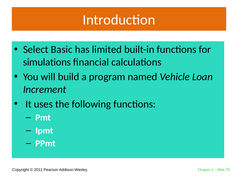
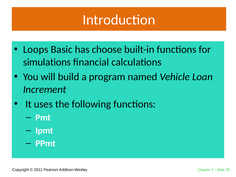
Select: Select -> Loops (36, 50)
limited: limited -> choose (107, 50)
